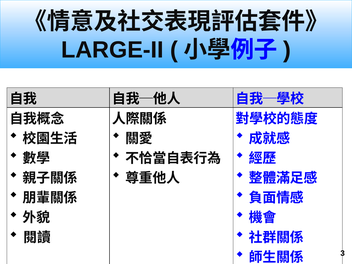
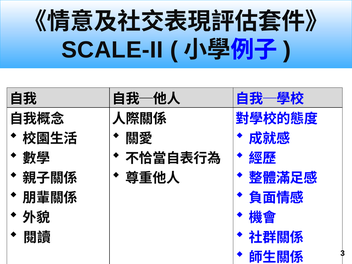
LARGE-II: LARGE-II -> SCALE-II (112, 50)
